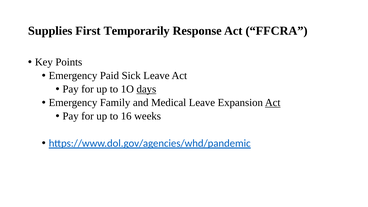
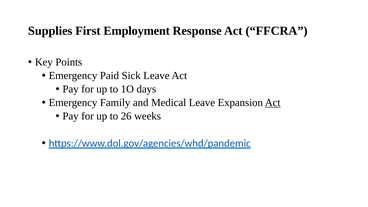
Temporarily: Temporarily -> Employment (137, 31)
days underline: present -> none (146, 89)
16: 16 -> 26 (126, 116)
